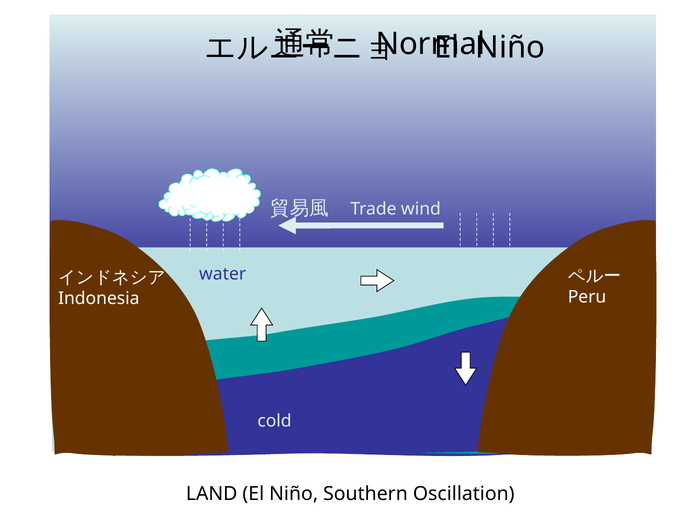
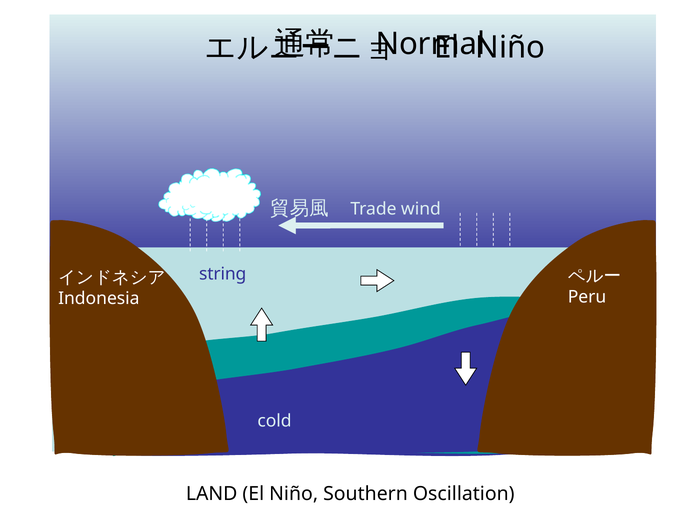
water: water -> string (223, 274)
